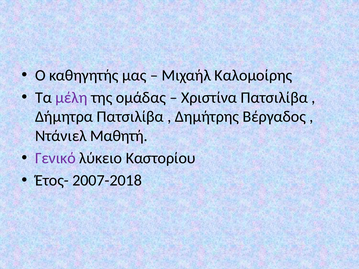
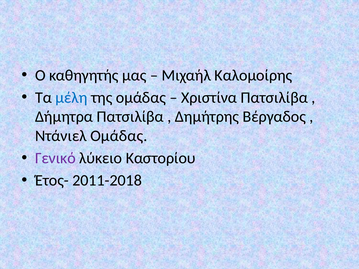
μέλη colour: purple -> blue (71, 98)
Ντάνιελ Μαθητή: Μαθητή -> Ομάδας (119, 136)
2007-2018: 2007-2018 -> 2011-2018 (107, 181)
